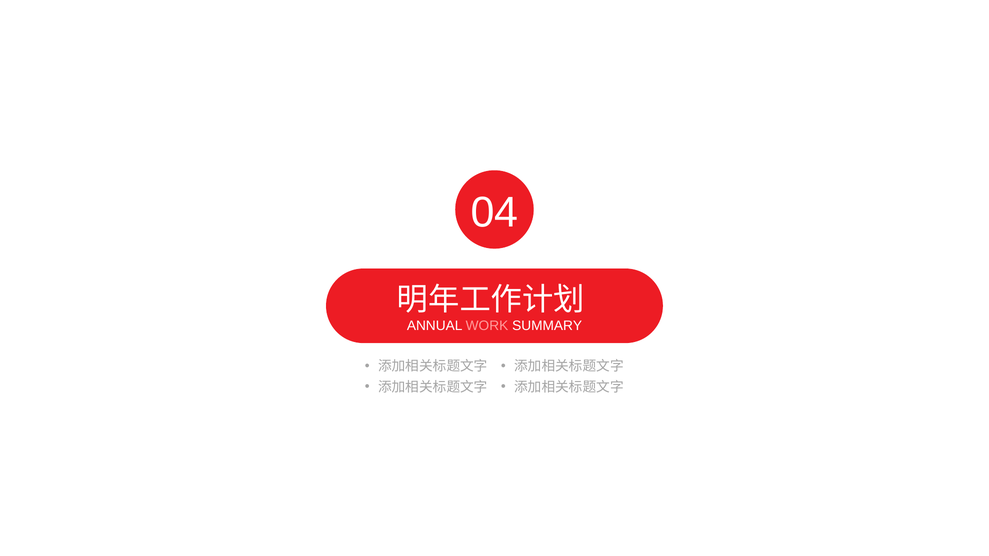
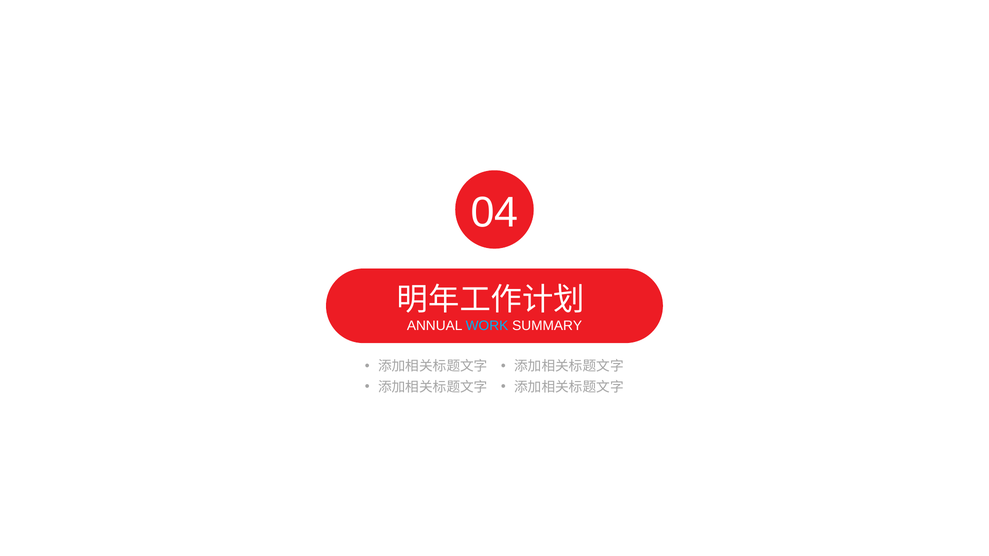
WORK colour: pink -> light blue (487, 326)
